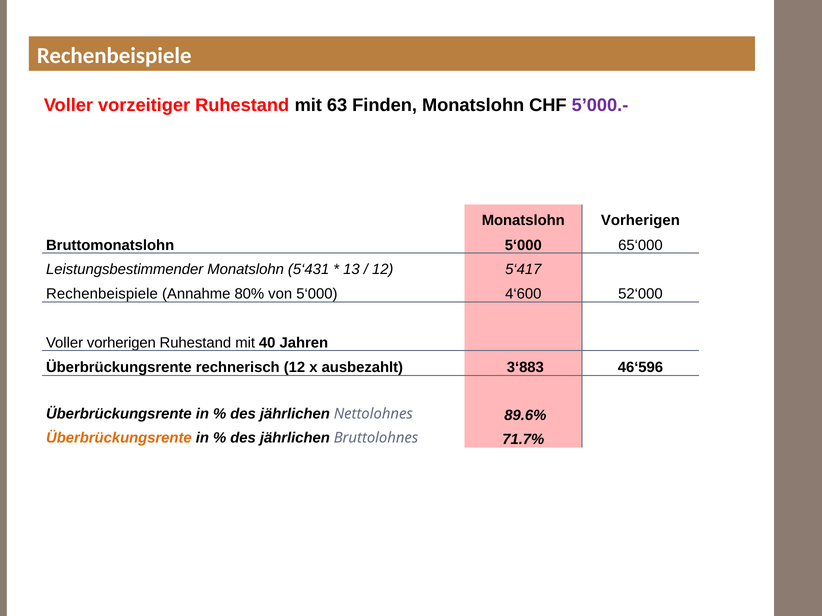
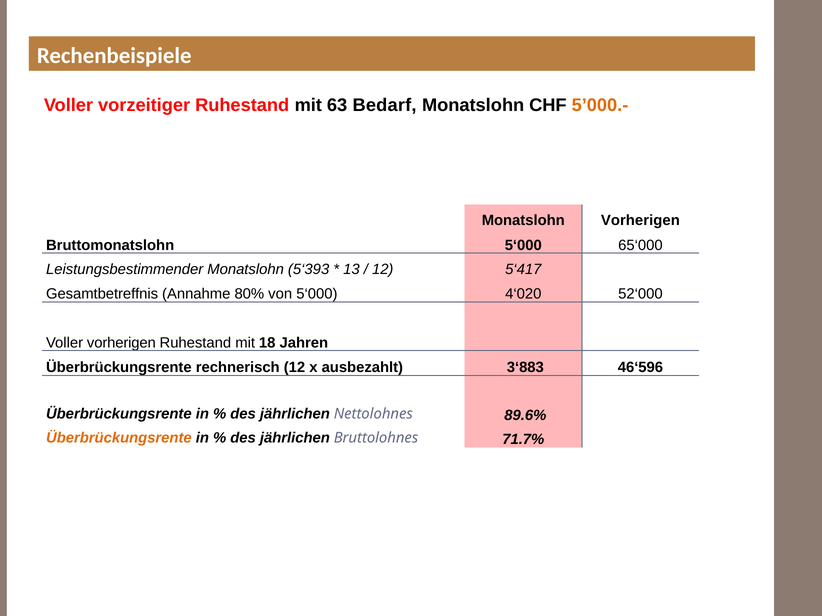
Finden: Finden -> Bedarf (385, 105)
5’000.- colour: purple -> orange (600, 105)
5‘431: 5‘431 -> 5‘393 (309, 269)
Rechenbeispiele: Rechenbeispiele -> Gesamtbetreffnis (102, 294)
4‘600: 4‘600 -> 4‘020 (523, 294)
40: 40 -> 18 (267, 343)
